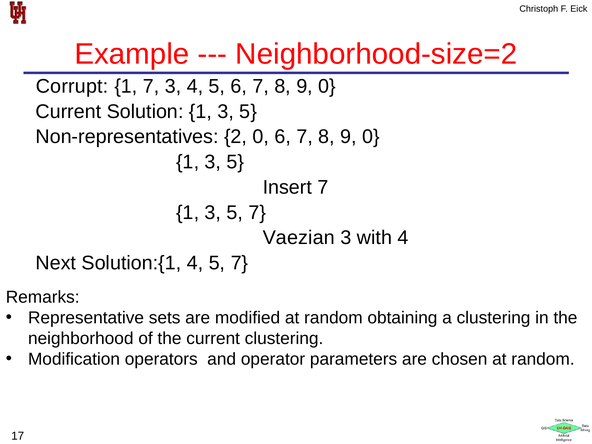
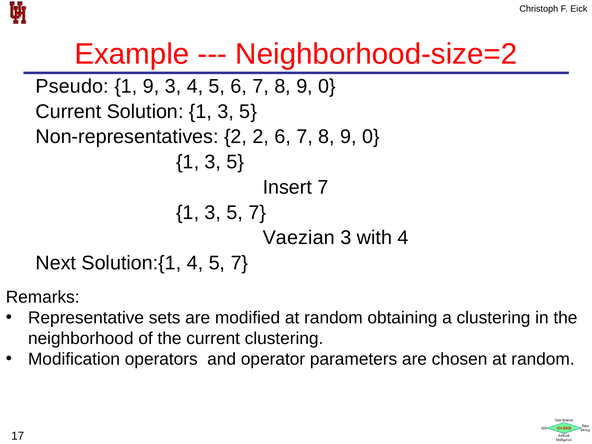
Corrupt: Corrupt -> Pseudo (72, 86)
1 7: 7 -> 9 (151, 86)
2 0: 0 -> 2 (261, 137)
